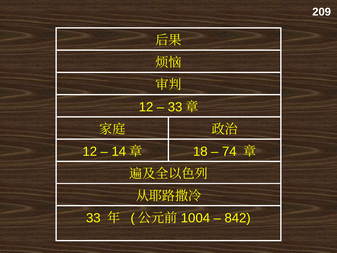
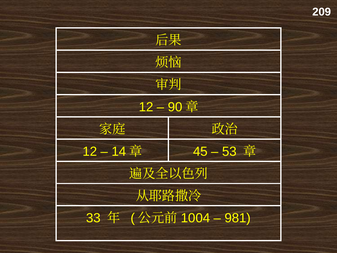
33: 33 -> 90 (175, 107)
18: 18 -> 45 (200, 151)
74: 74 -> 53 (229, 151)
842: 842 -> 981 (238, 218)
